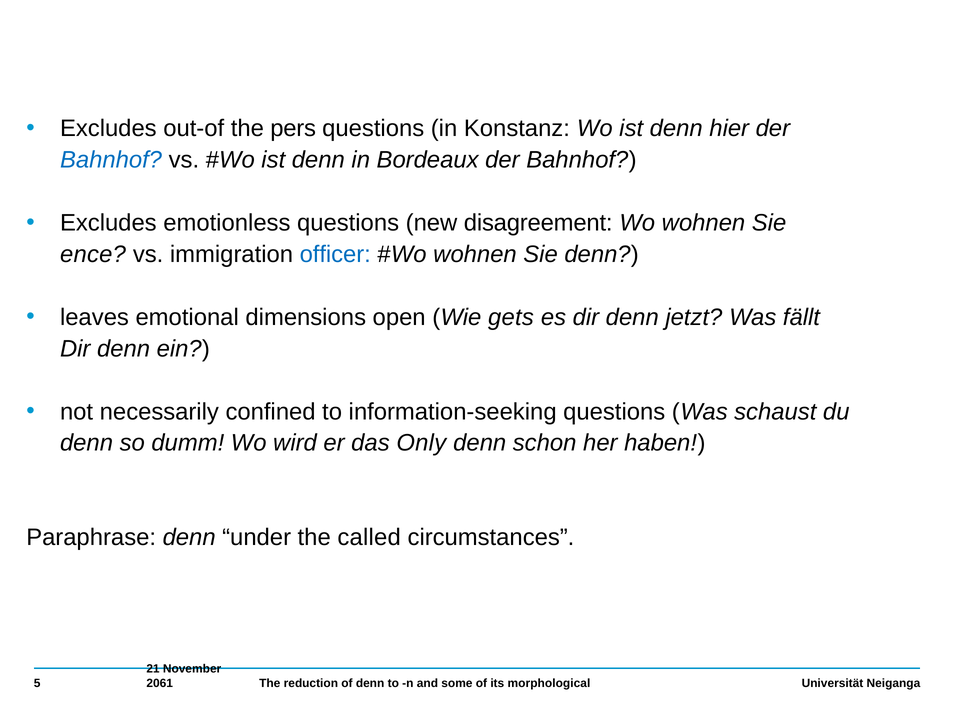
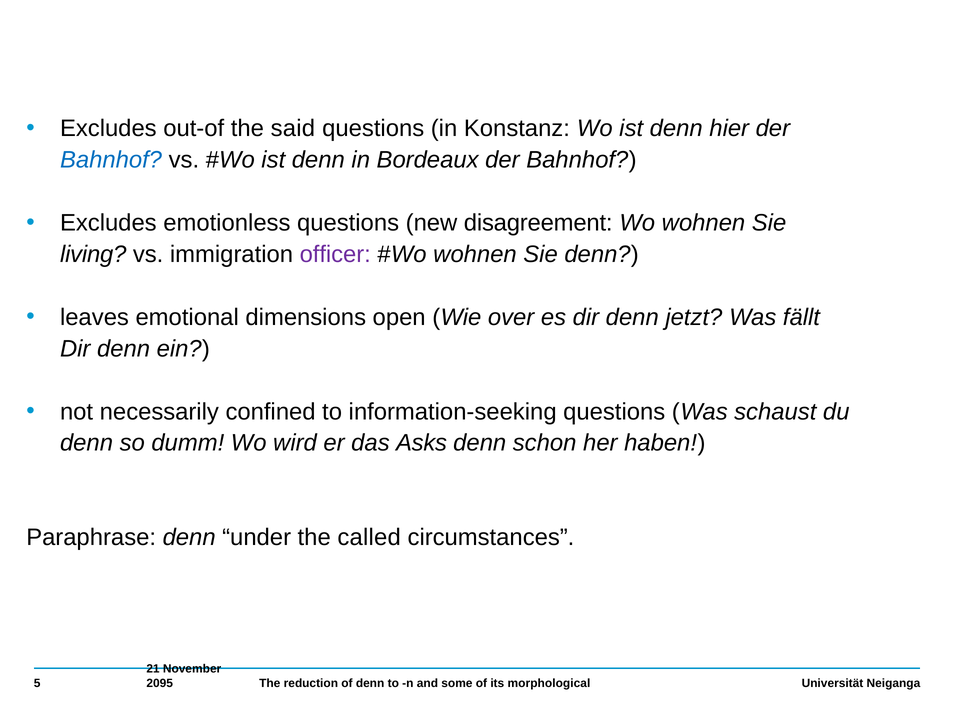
pers: pers -> said (293, 129)
ence: ence -> living (93, 255)
officer colour: blue -> purple (335, 255)
gets: gets -> over (511, 318)
Only: Only -> Asks (422, 443)
2061: 2061 -> 2095 (160, 684)
